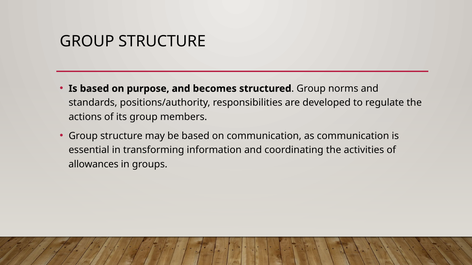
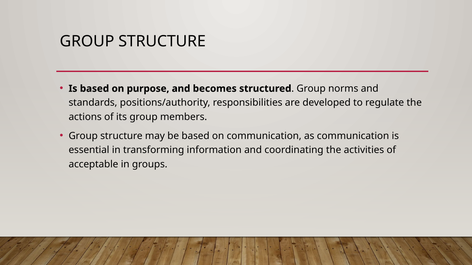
allowances: allowances -> acceptable (93, 164)
